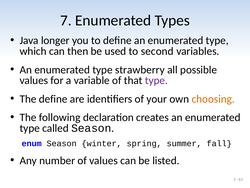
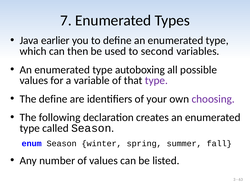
longer: longer -> earlier (55, 40)
strawberry: strawberry -> autoboxing (140, 70)
choosing colour: orange -> purple (213, 99)
